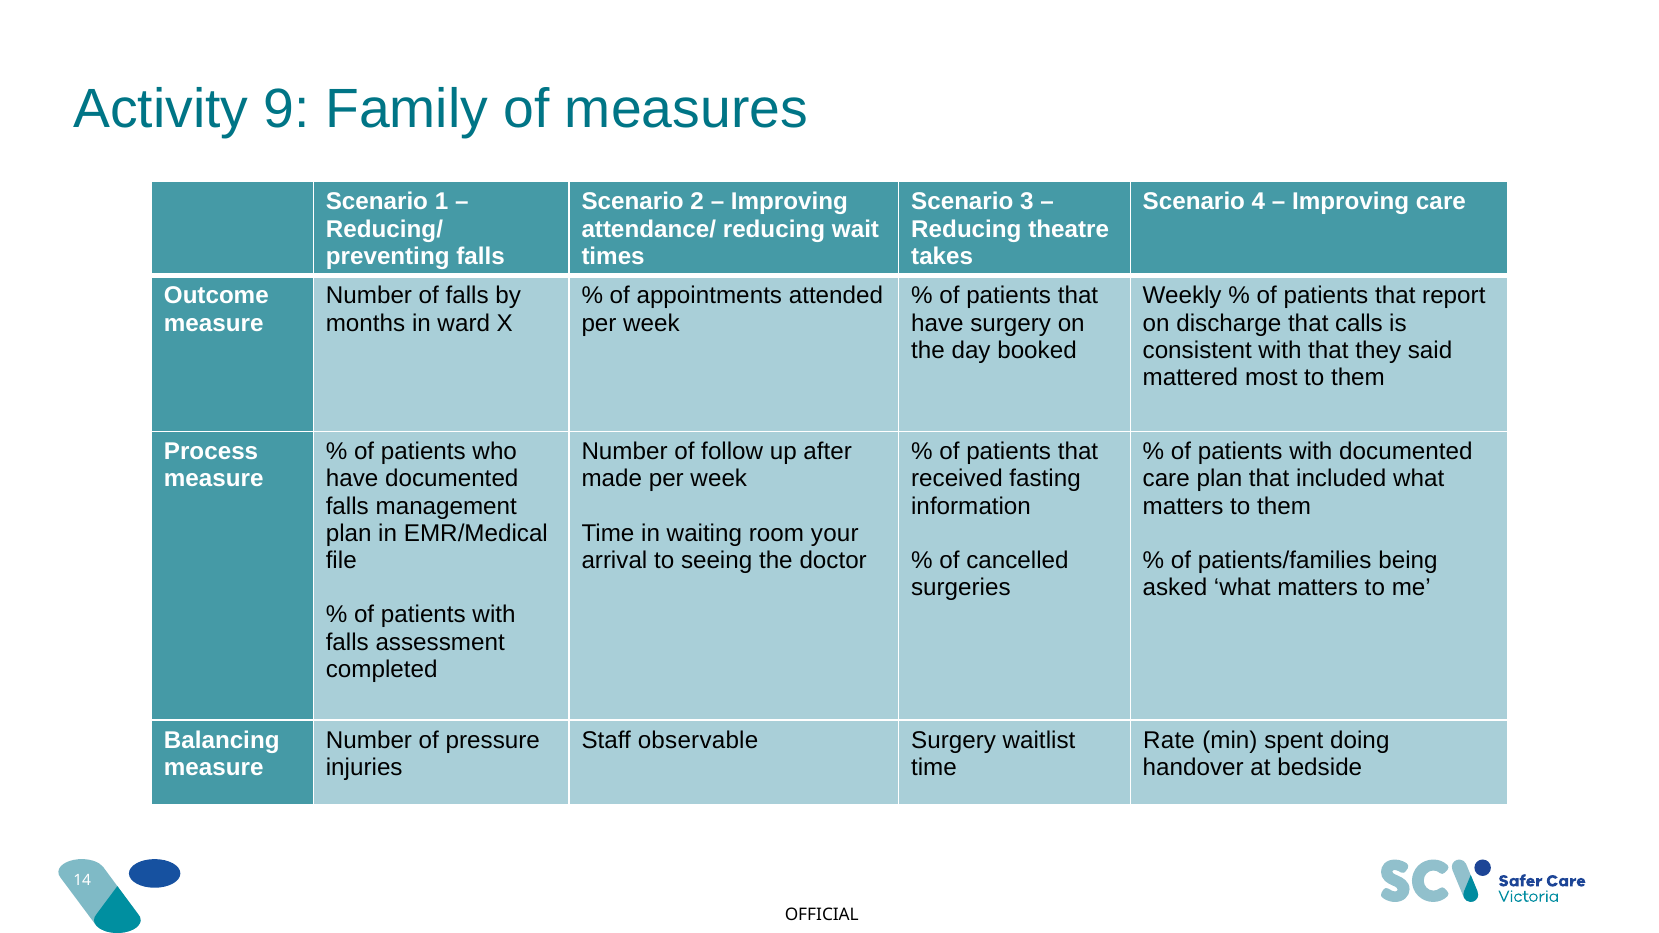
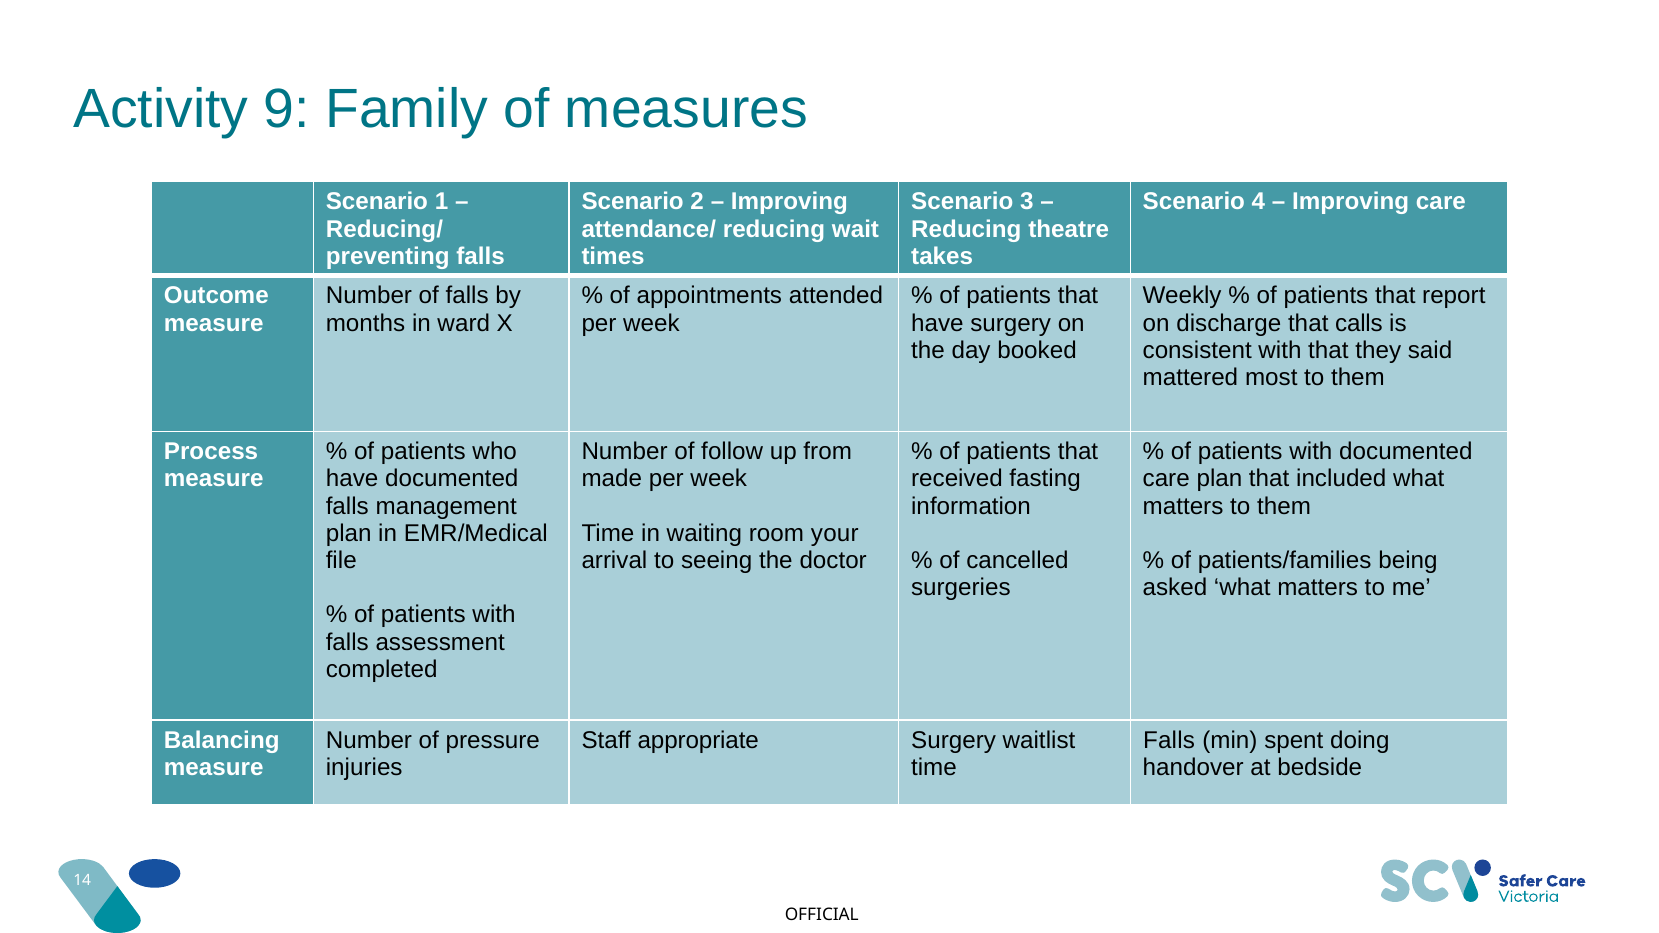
after: after -> from (828, 452)
observable: observable -> appropriate (698, 740)
Rate: Rate -> Falls (1169, 740)
